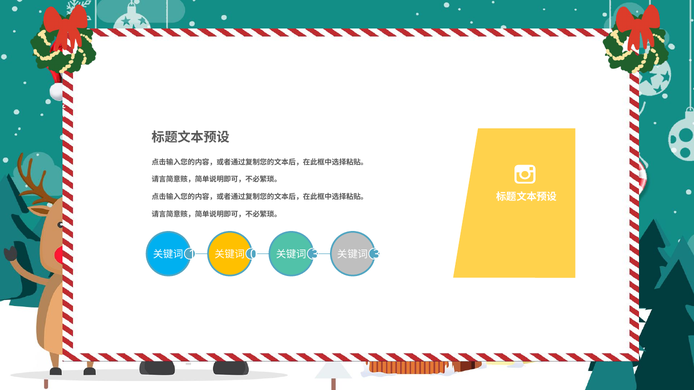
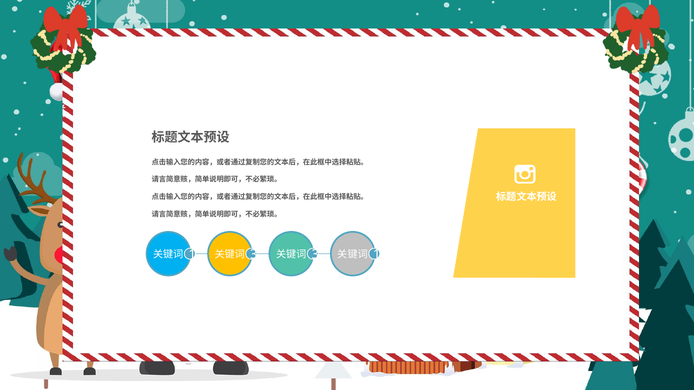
1 0: 0 -> 3 (254, 255)
3 3: 3 -> 1 (377, 255)
